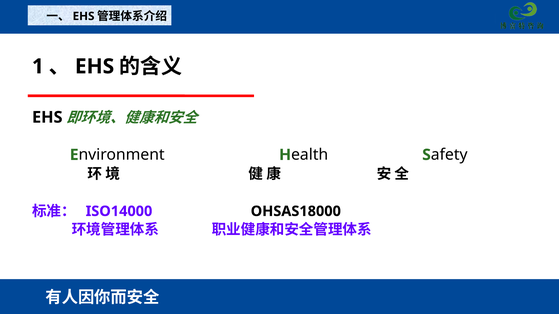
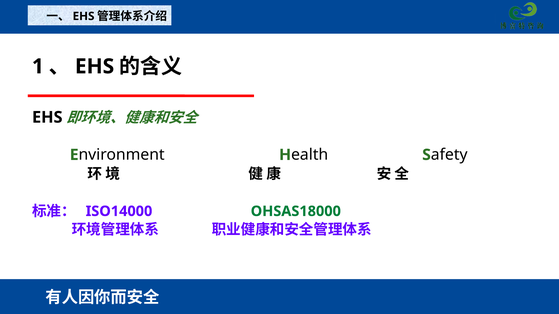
OHSAS18000 colour: black -> green (296, 212)
